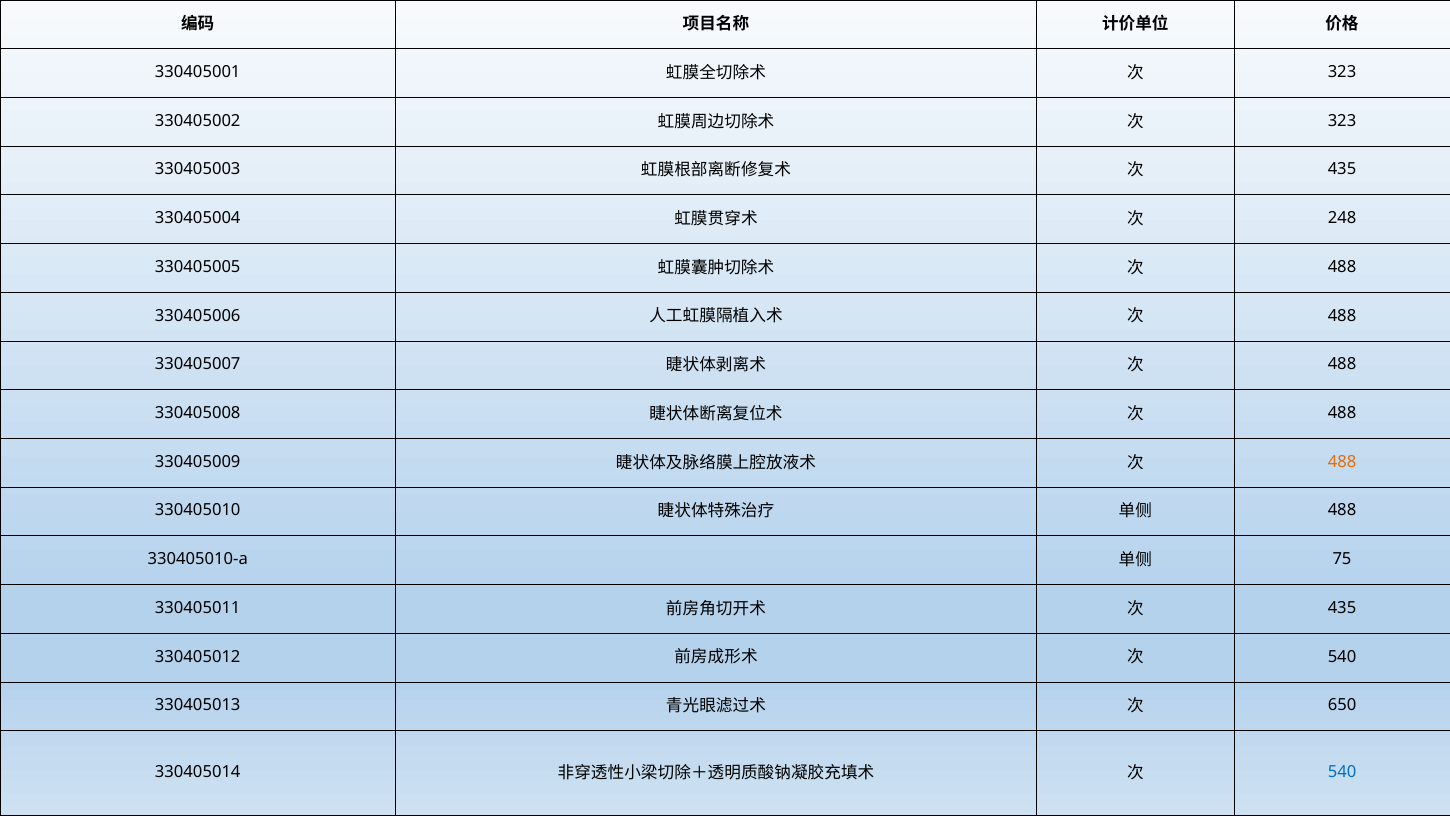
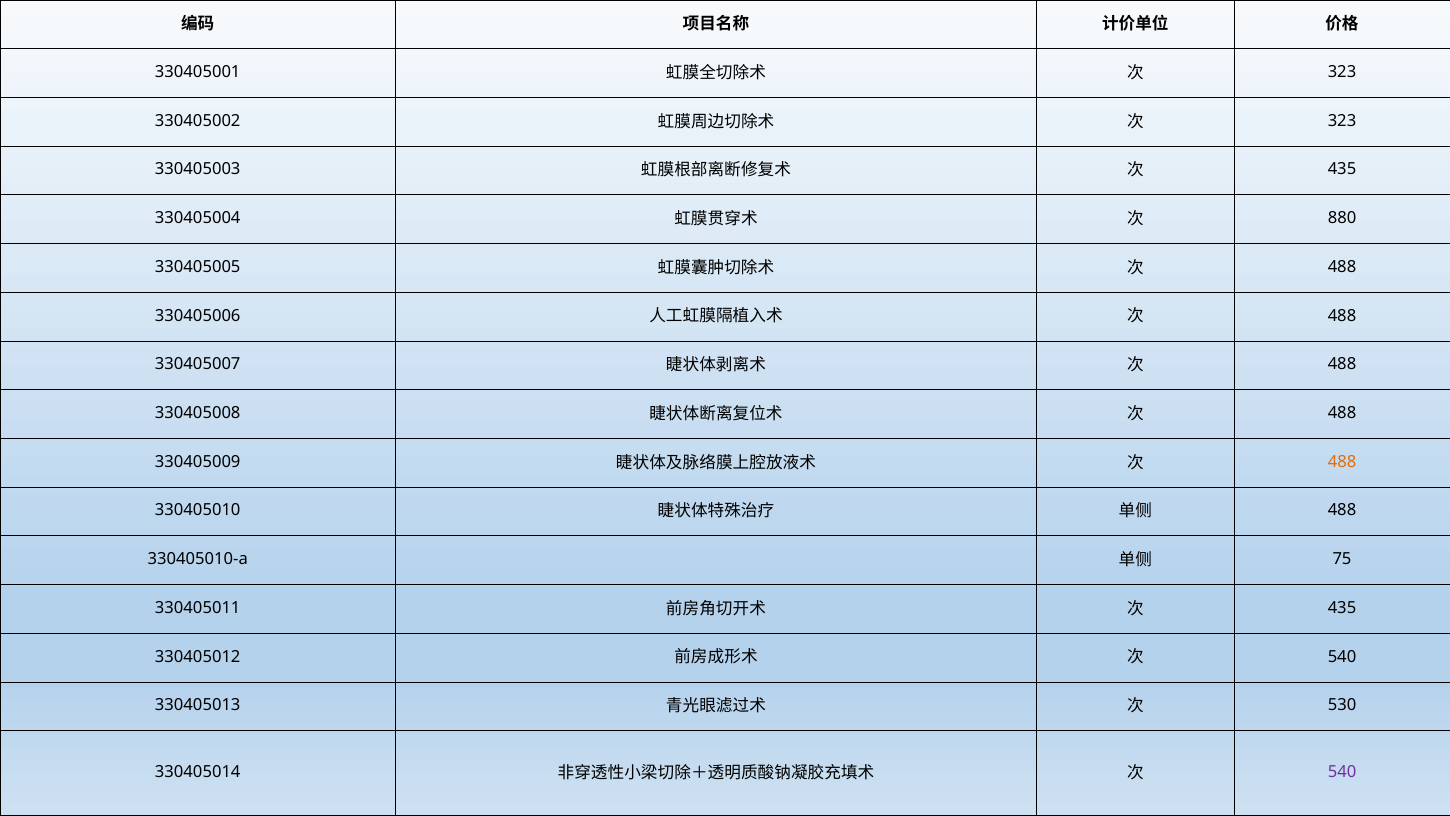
248: 248 -> 880 (1342, 218)
650: 650 -> 530 (1342, 705)
540 colour: blue -> purple (1342, 772)
